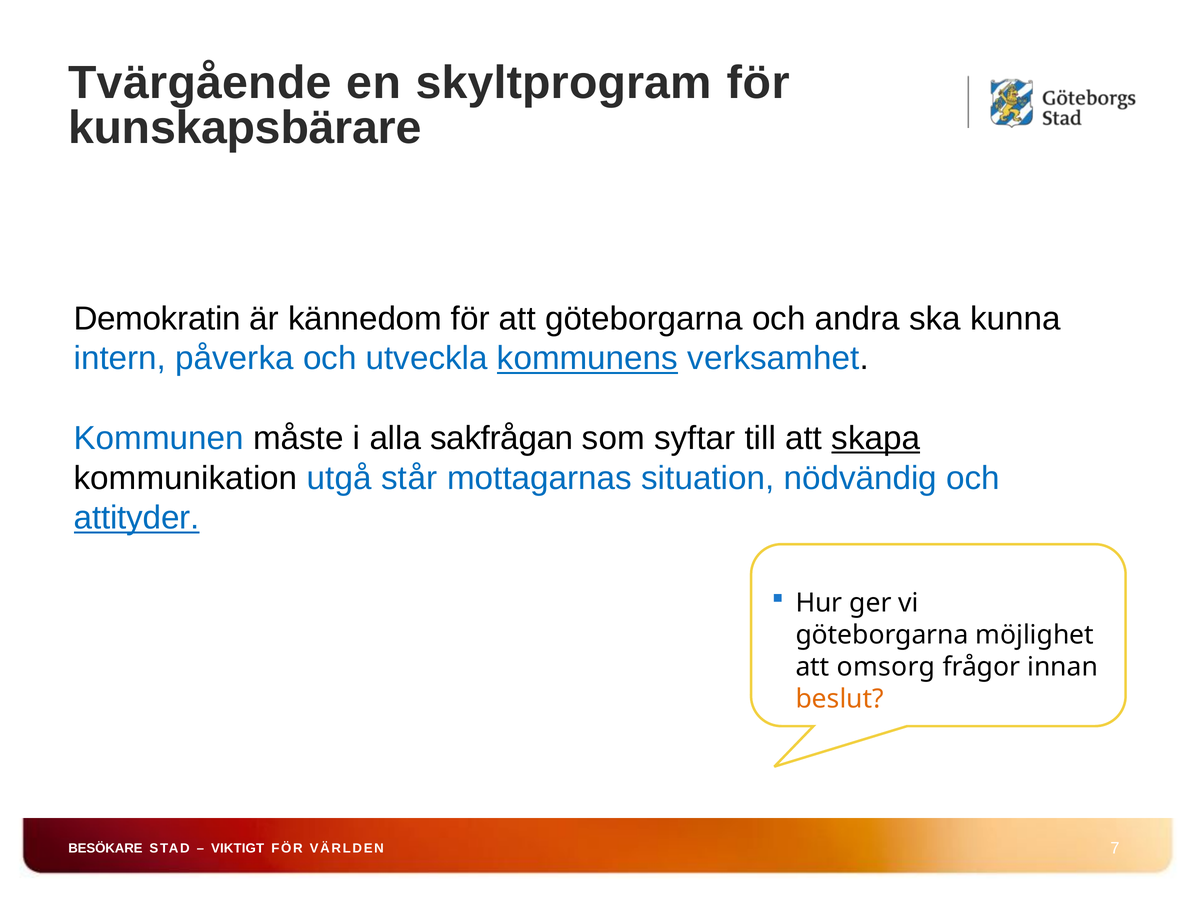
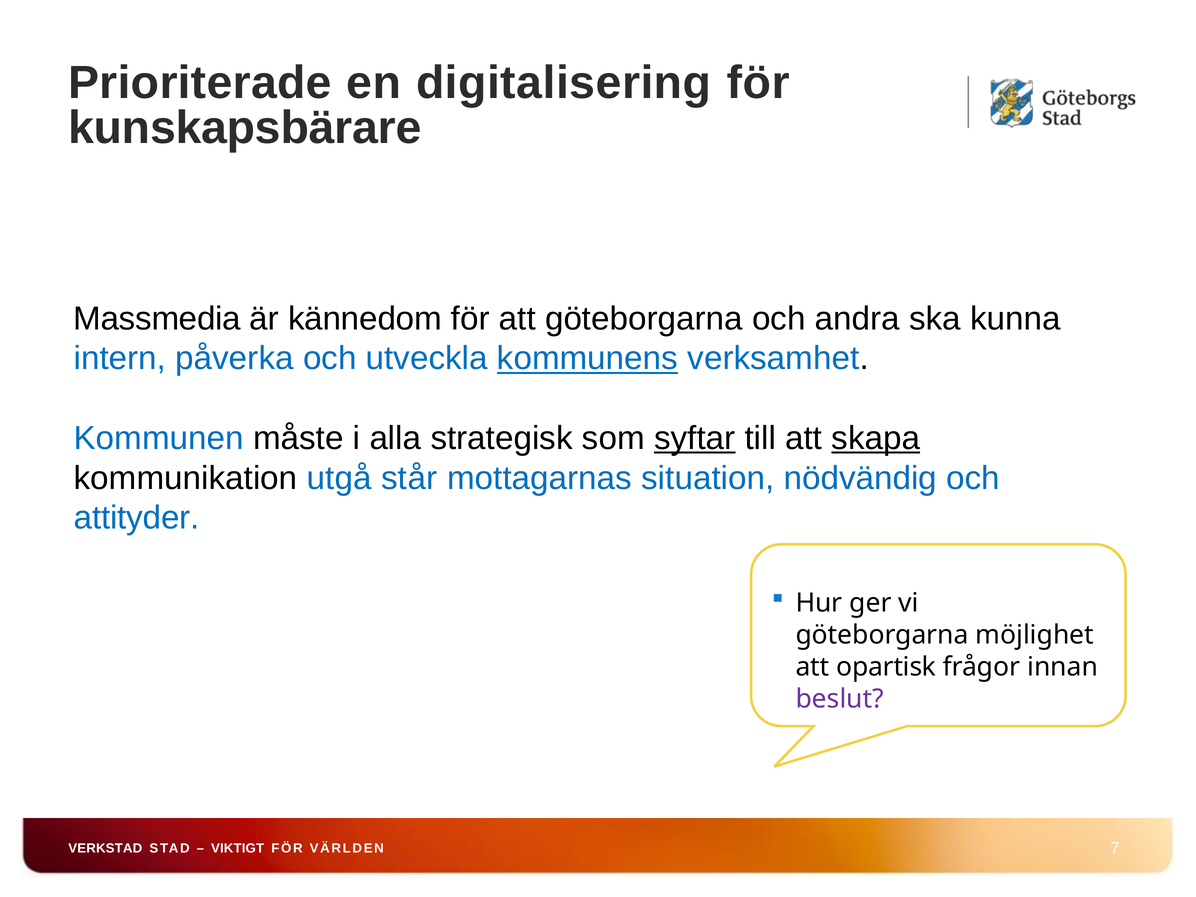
Tvärgående: Tvärgående -> Prioriterade (200, 83)
skyltprogram: skyltprogram -> digitalisering (564, 83)
Demokratin: Demokratin -> Massmedia (157, 319)
sakfrågan: sakfrågan -> strategisk (502, 438)
syftar underline: none -> present (695, 438)
attityder underline: present -> none (137, 518)
omsorg: omsorg -> opartisk (886, 667)
beslut colour: orange -> purple (840, 699)
BESÖKARE: BESÖKARE -> VERKSTAD (105, 848)
